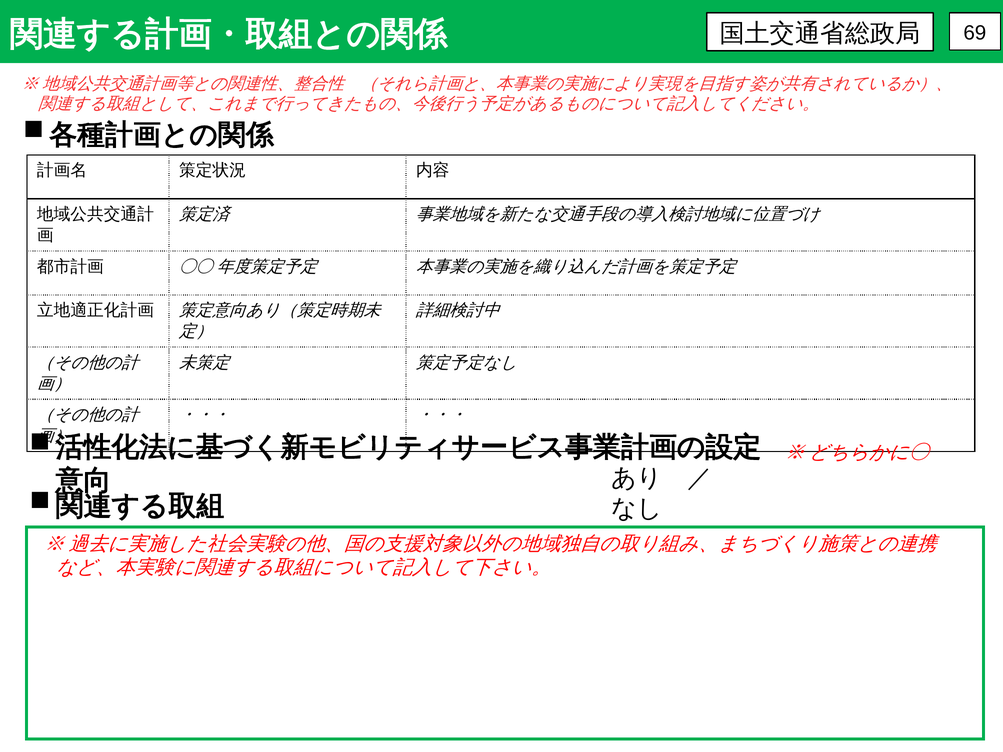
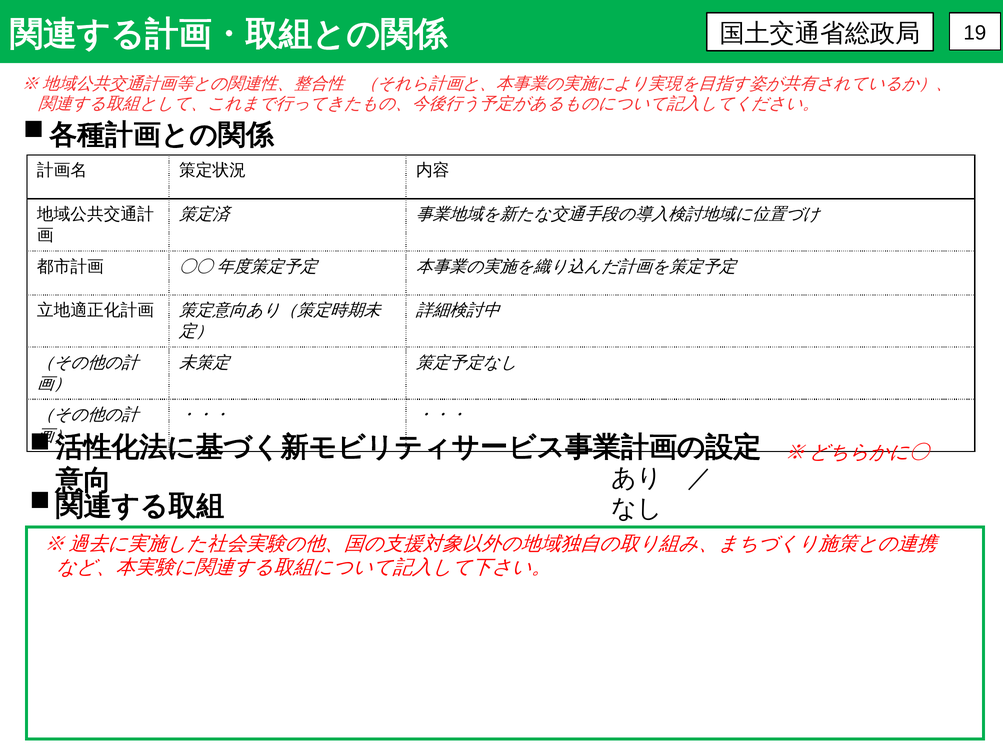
69: 69 -> 19 (975, 33)
